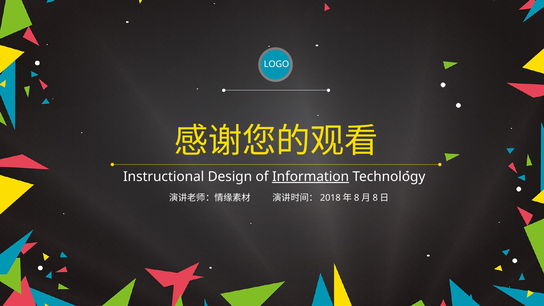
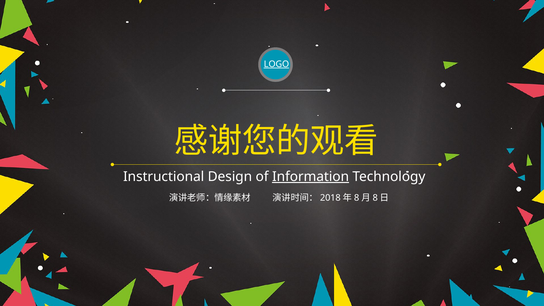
LOGO underline: none -> present (276, 64)
